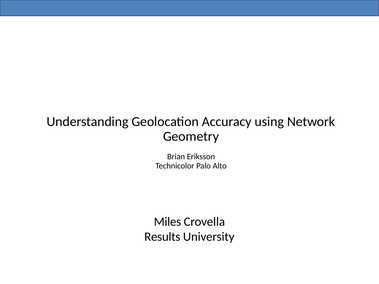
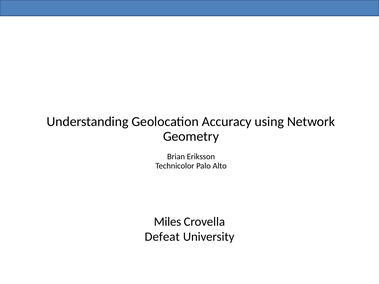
Results: Results -> Defeat (162, 237)
